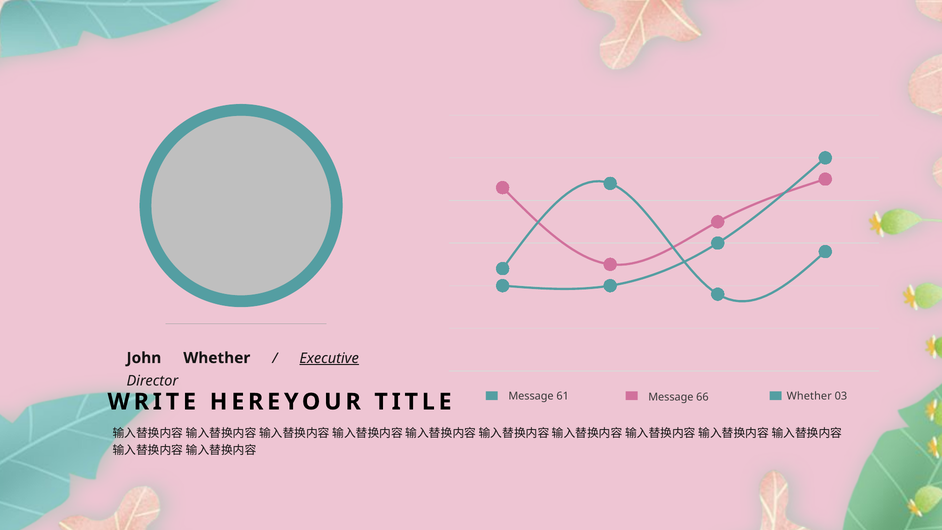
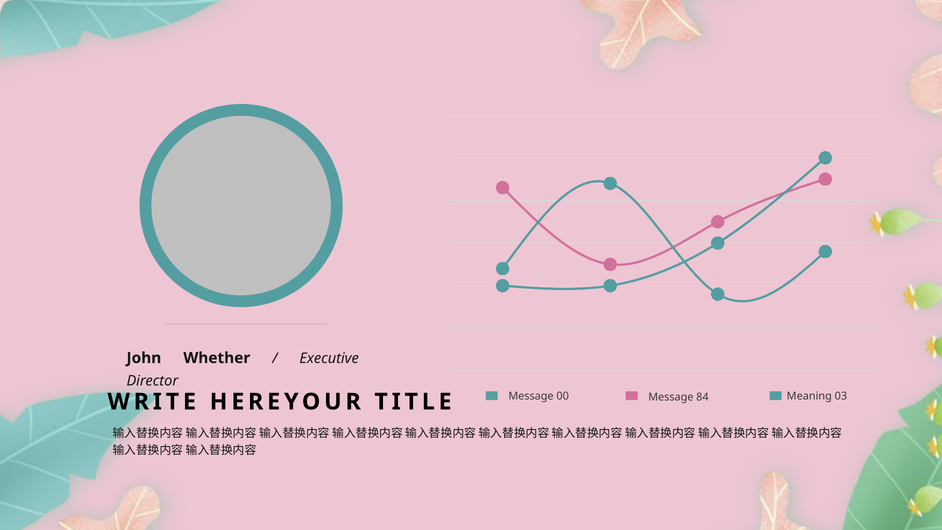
Executive underline: present -> none (329, 358)
61: 61 -> 00 (563, 396)
Whether: Whether -> Meaning (809, 396)
66: 66 -> 84 (702, 397)
